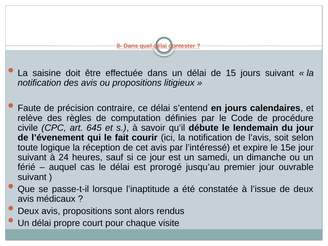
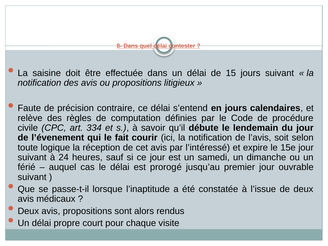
645: 645 -> 334 (94, 128)
